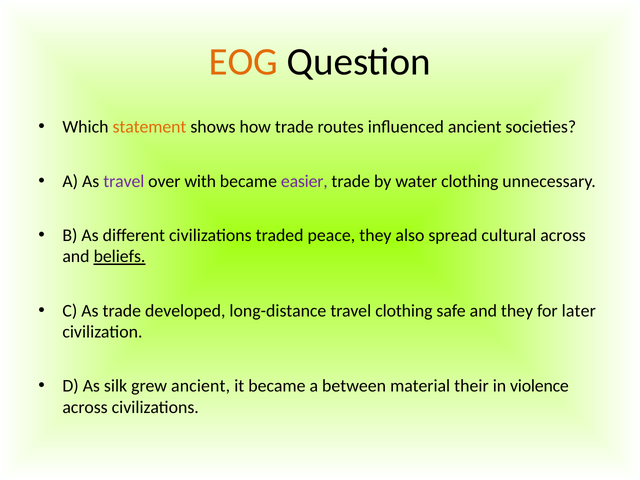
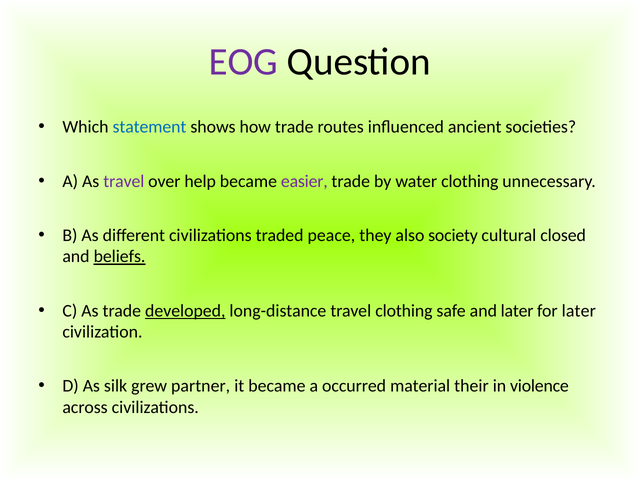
EOG colour: orange -> purple (244, 62)
statement colour: orange -> blue (149, 127)
with: with -> help (200, 181)
spread: spread -> society (453, 235)
cultural across: across -> closed (563, 235)
developed underline: none -> present (185, 311)
and they: they -> later (517, 311)
grew ancient: ancient -> partner (201, 386)
between: between -> occurred (354, 386)
